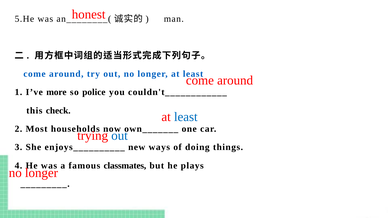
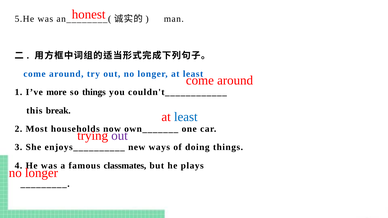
so police: police -> things (94, 92)
check: check -> break (58, 111)
out colour: blue -> purple (120, 136)
